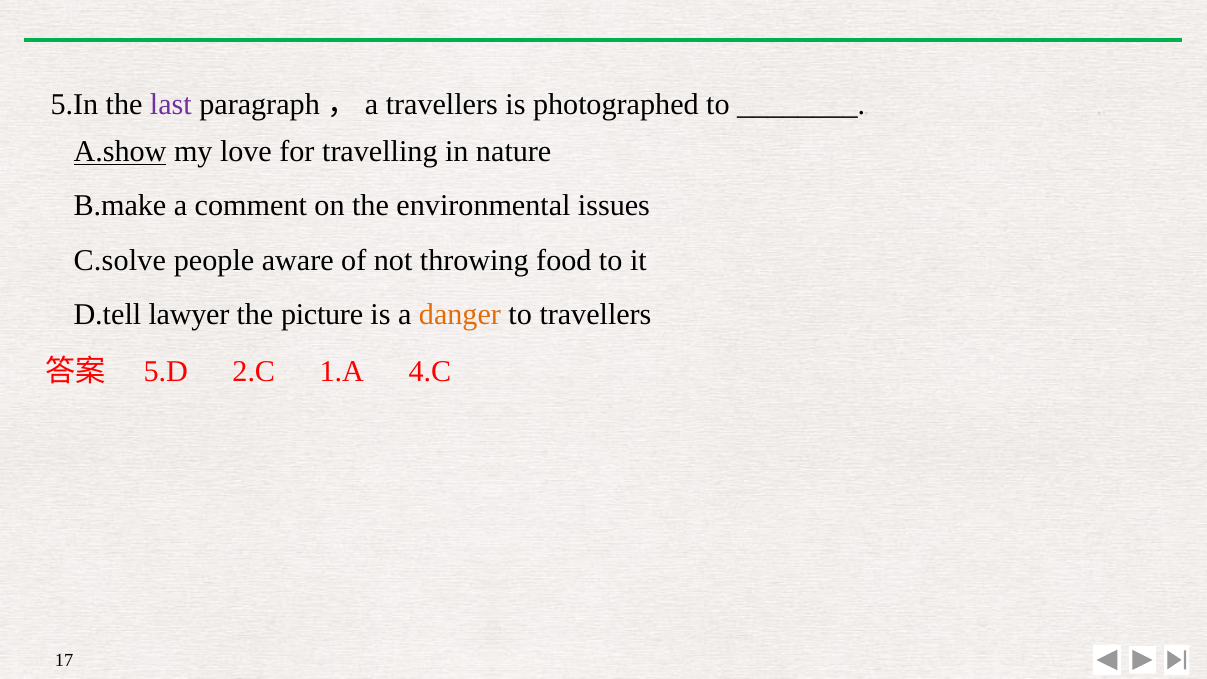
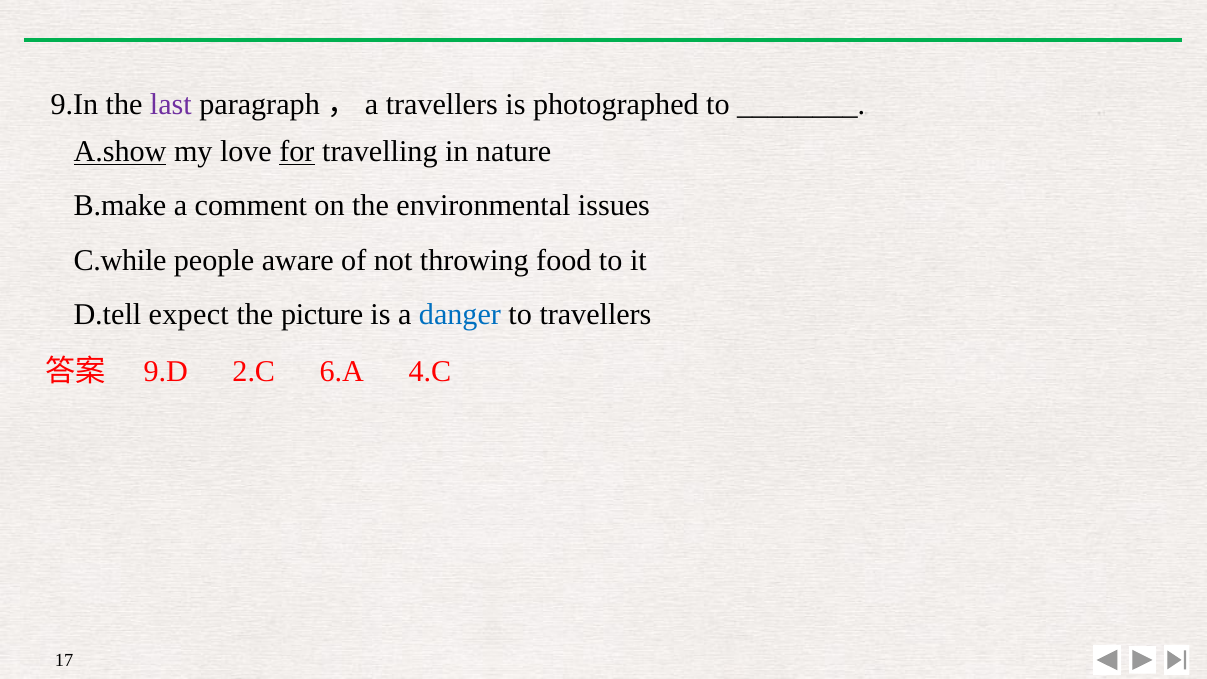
5.In: 5.In -> 9.In (74, 104)
for underline: none -> present (297, 152)
C.solve: C.solve -> C.while (120, 260)
lawyer: lawyer -> expect (189, 315)
danger colour: orange -> blue (460, 315)
5.D: 5.D -> 9.D (166, 372)
1.A: 1.A -> 6.A (342, 372)
